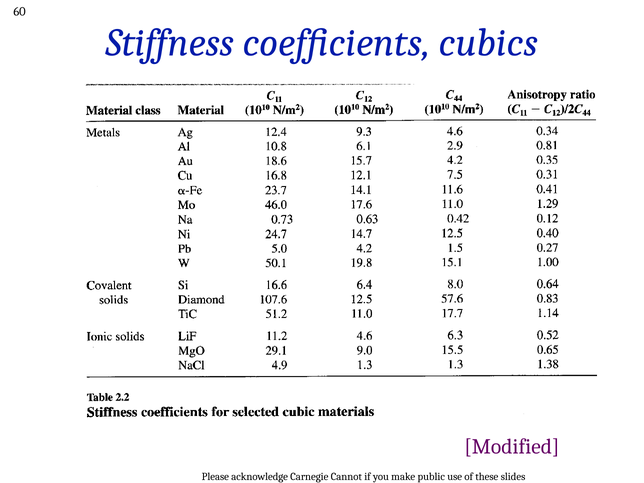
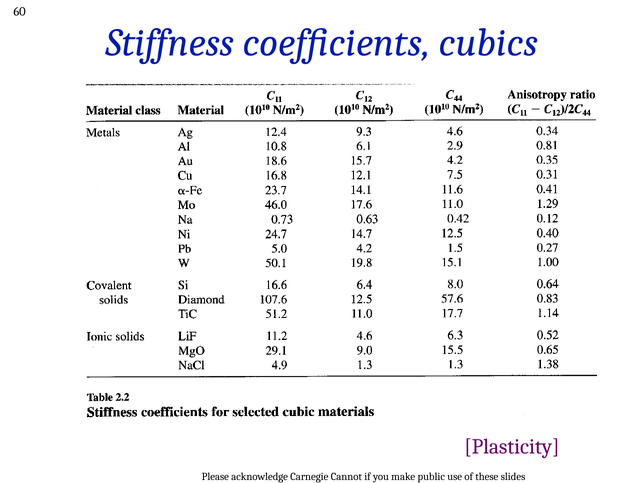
Modified: Modified -> Plasticity (512, 447)
